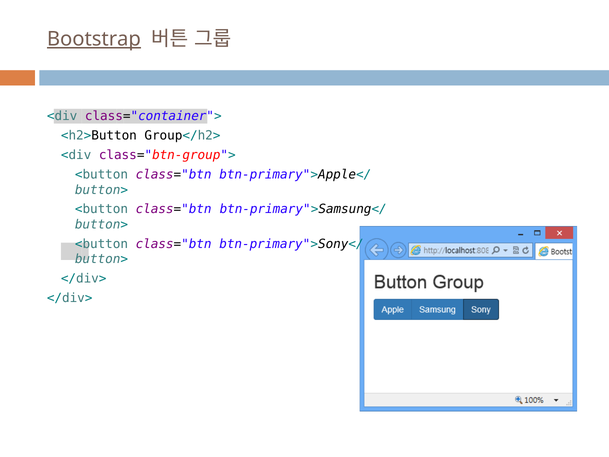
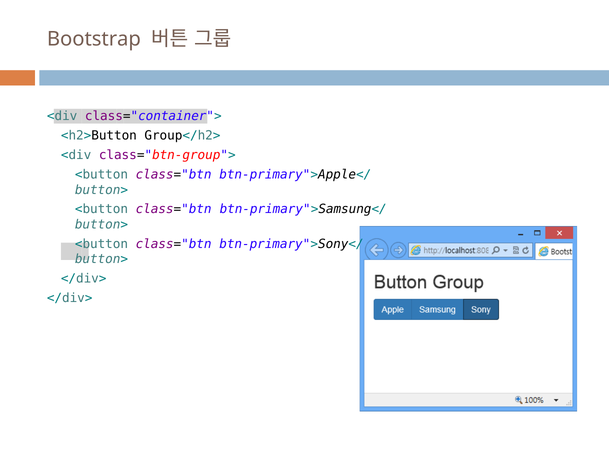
Bootstrap underline: present -> none (94, 39)
